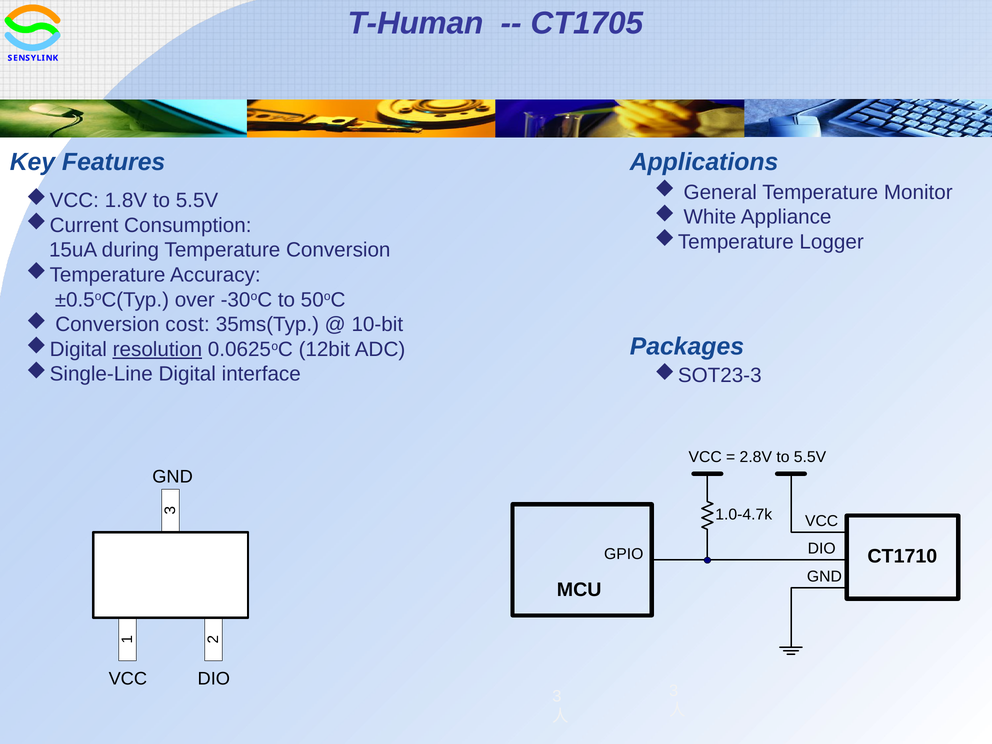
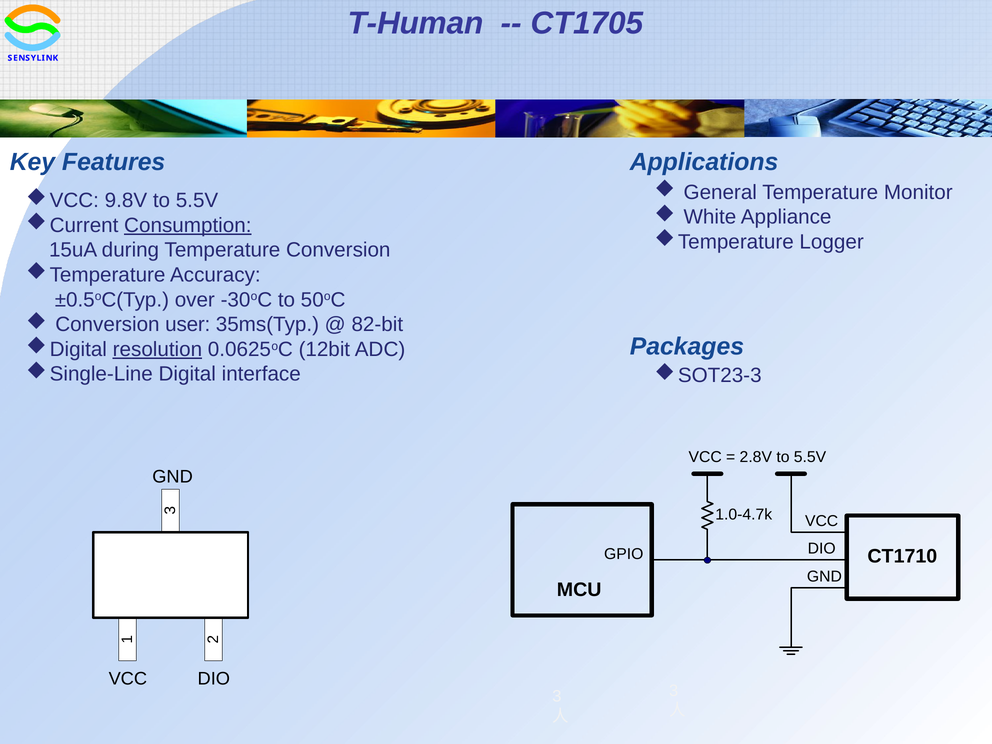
1.8V: 1.8V -> 9.8V (126, 201)
Consumption underline: none -> present (188, 225)
cost: cost -> user (188, 325)
10-bit: 10-bit -> 82-bit (377, 325)
